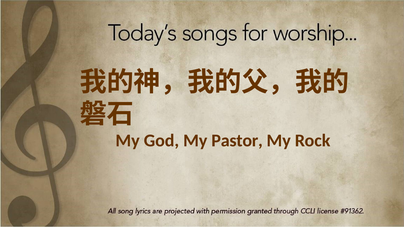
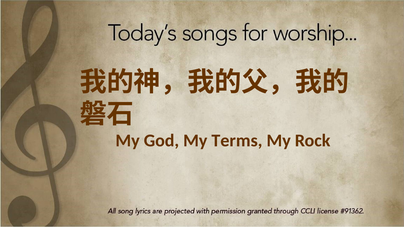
Pastor: Pastor -> Terms (237, 141)
